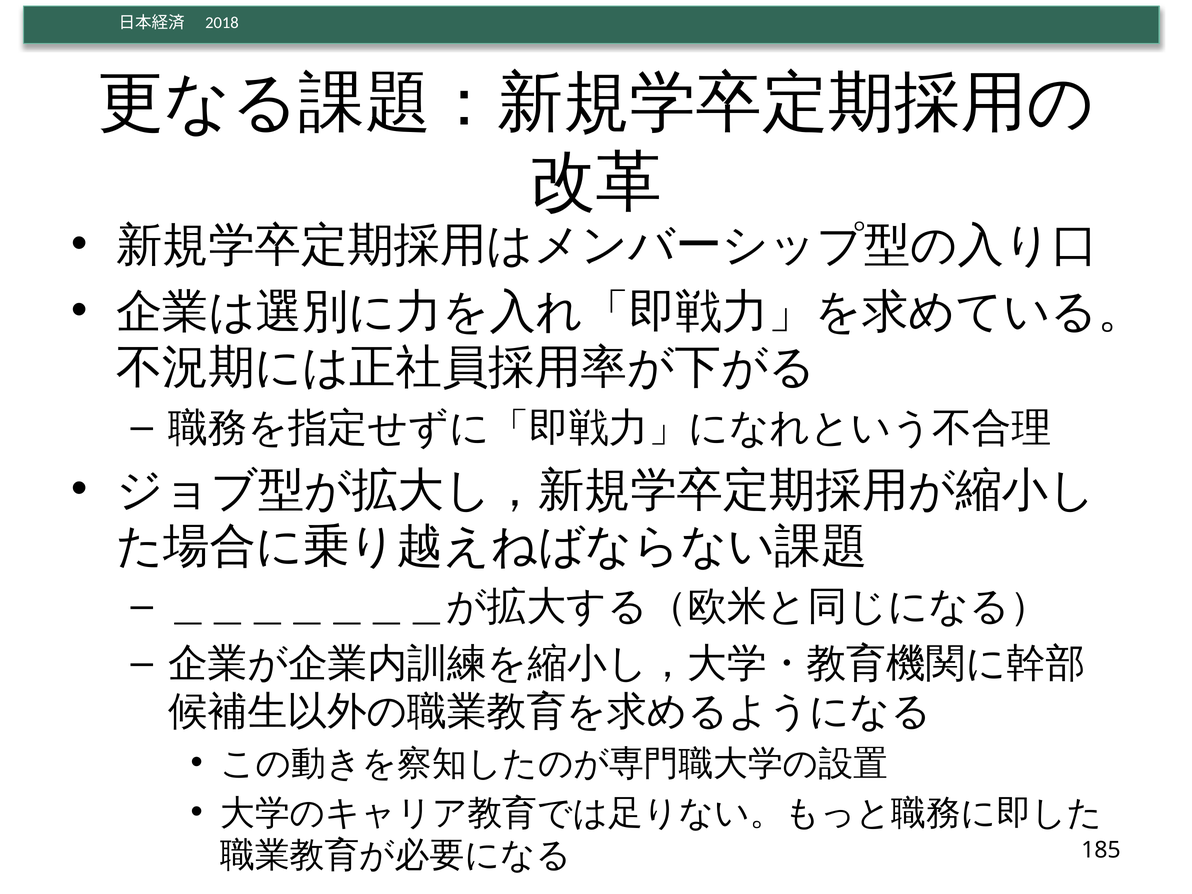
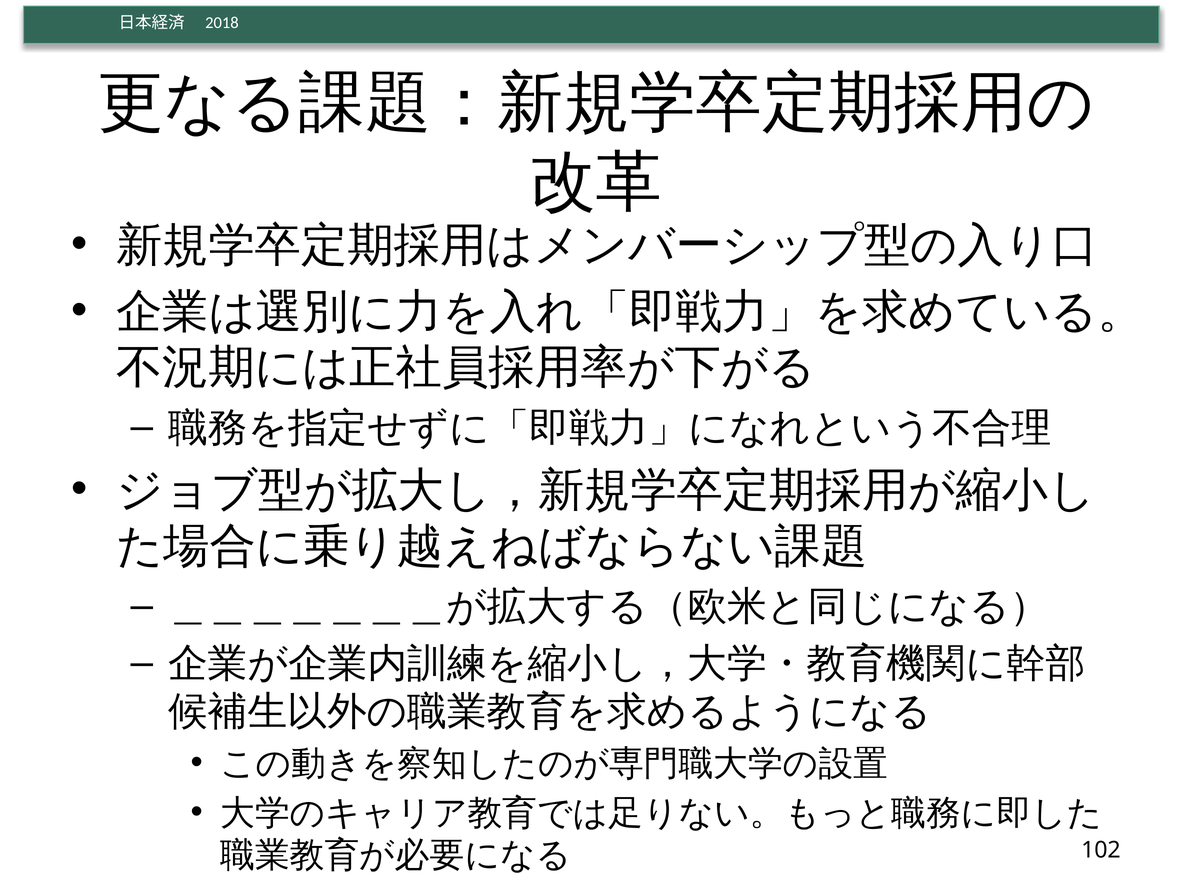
185: 185 -> 102 (1101, 850)
